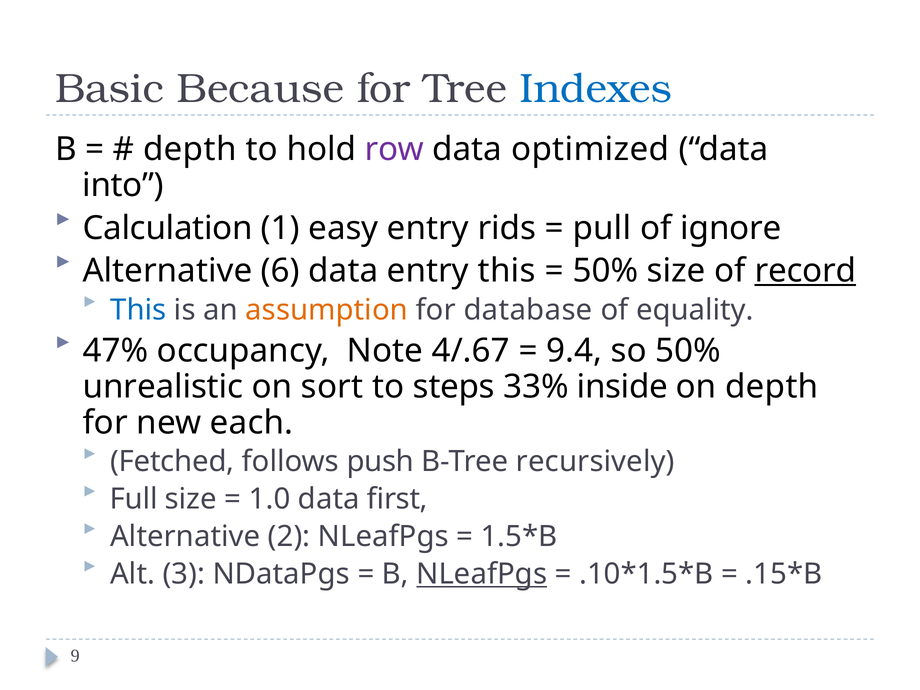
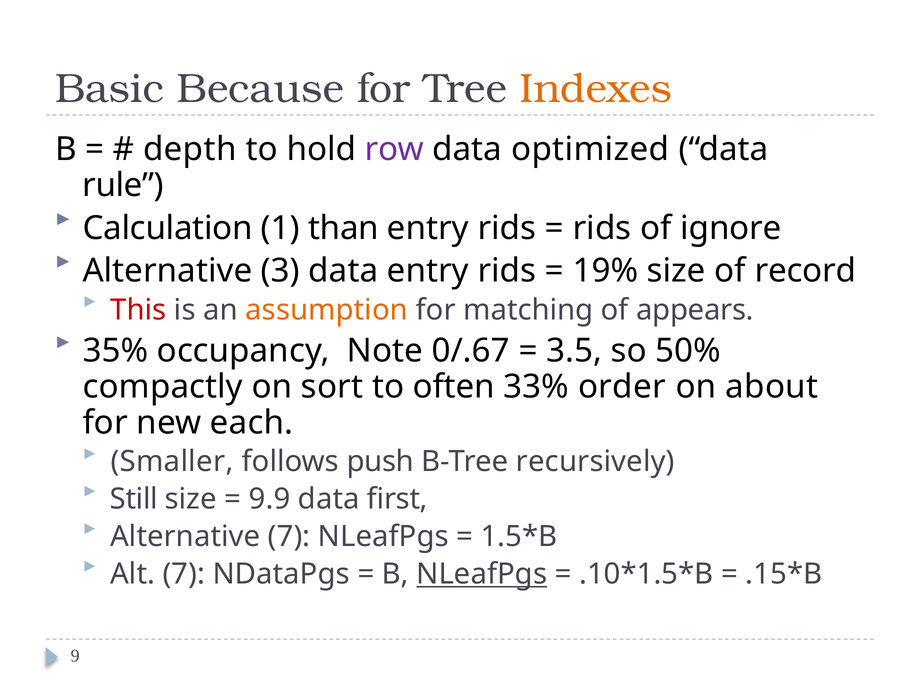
Indexes colour: blue -> orange (596, 89)
into: into -> rule (123, 185)
easy: easy -> than (344, 228)
pull: pull -> rids (602, 228)
6: 6 -> 3 (280, 271)
data entry this: this -> rids (507, 271)
50%: 50% -> 19% (605, 271)
record underline: present -> none (805, 271)
This colour: blue -> red (138, 310)
database: database -> matching (528, 310)
equality: equality -> appears (695, 310)
47%: 47% -> 35% (115, 351)
4/.67: 4/.67 -> 0/.67 (471, 351)
9.4: 9.4 -> 3.5 (574, 351)
unrealistic: unrealistic -> compactly (163, 387)
steps: steps -> often (454, 387)
inside: inside -> order (622, 387)
on depth: depth -> about (772, 387)
Fetched: Fetched -> Smaller (172, 462)
Full: Full -> Still (134, 499)
1.0: 1.0 -> 9.9 (270, 499)
Alternative 2: 2 -> 7 (289, 537)
Alt 3: 3 -> 7 (184, 574)
